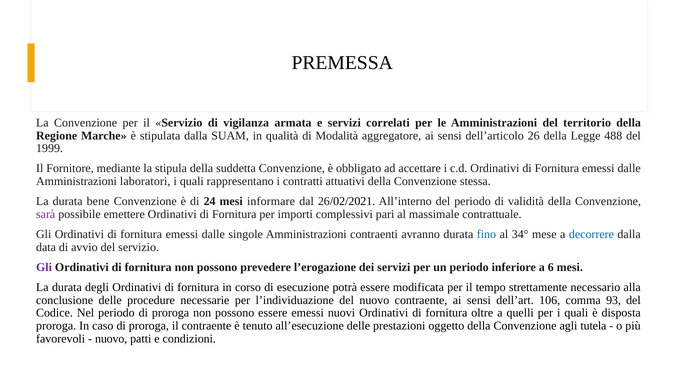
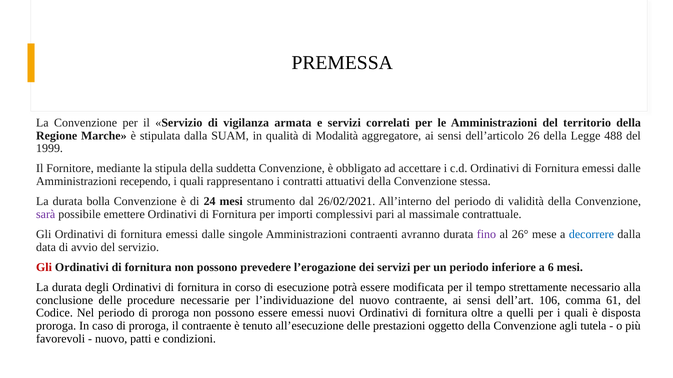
laboratori: laboratori -> recependo (145, 182)
bene: bene -> bolla (98, 202)
informare: informare -> strumento (271, 202)
fino colour: blue -> purple (486, 235)
34°: 34° -> 26° (520, 235)
Gli colour: purple -> red (44, 268)
93: 93 -> 61 (614, 301)
